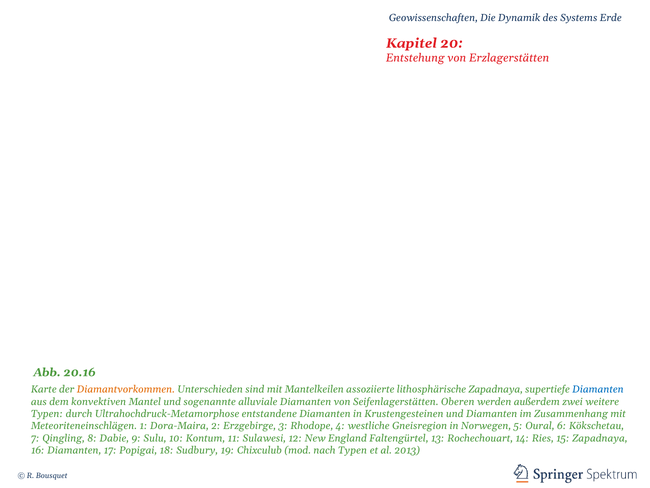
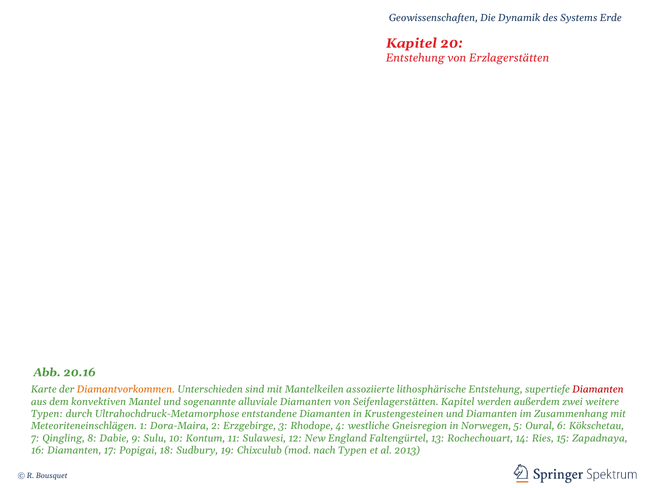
lithosphärische Zapadnaya: Zapadnaya -> Entstehung (496, 389)
Diamanten colour: blue -> red (598, 389)
Seifenlagerstätten Oberen: Oberen -> Kapitel (458, 401)
